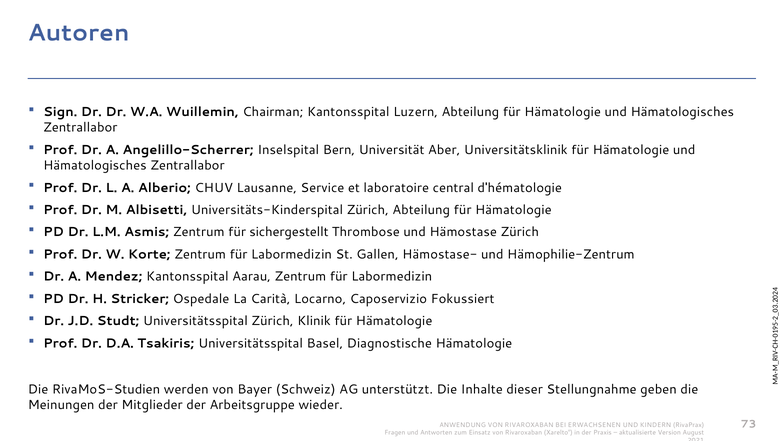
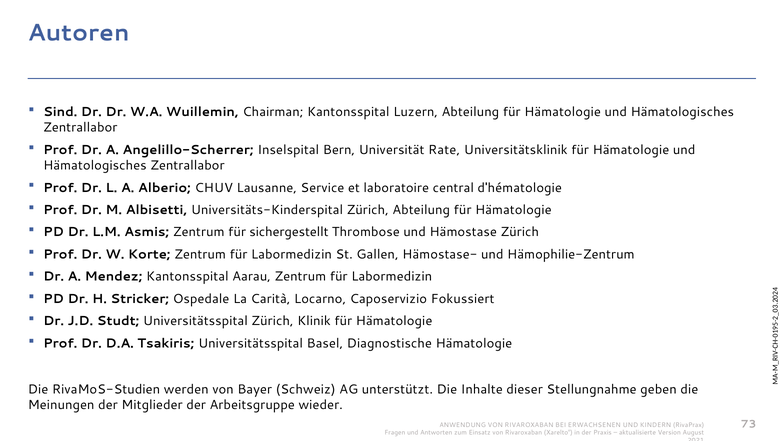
Sign: Sign -> Sind (60, 112)
Aber: Aber -> Rate (444, 150)
